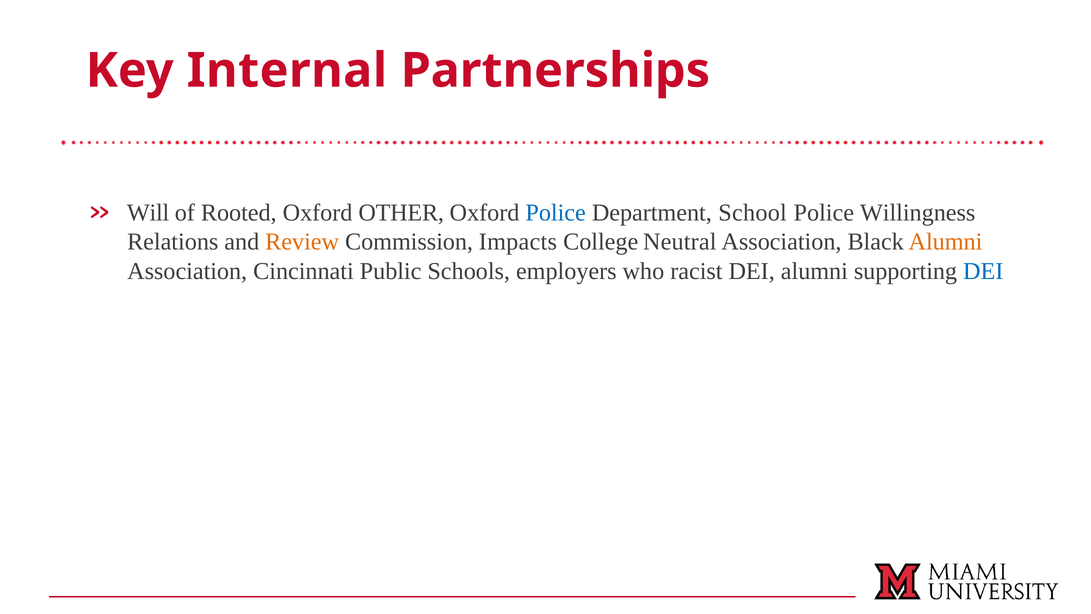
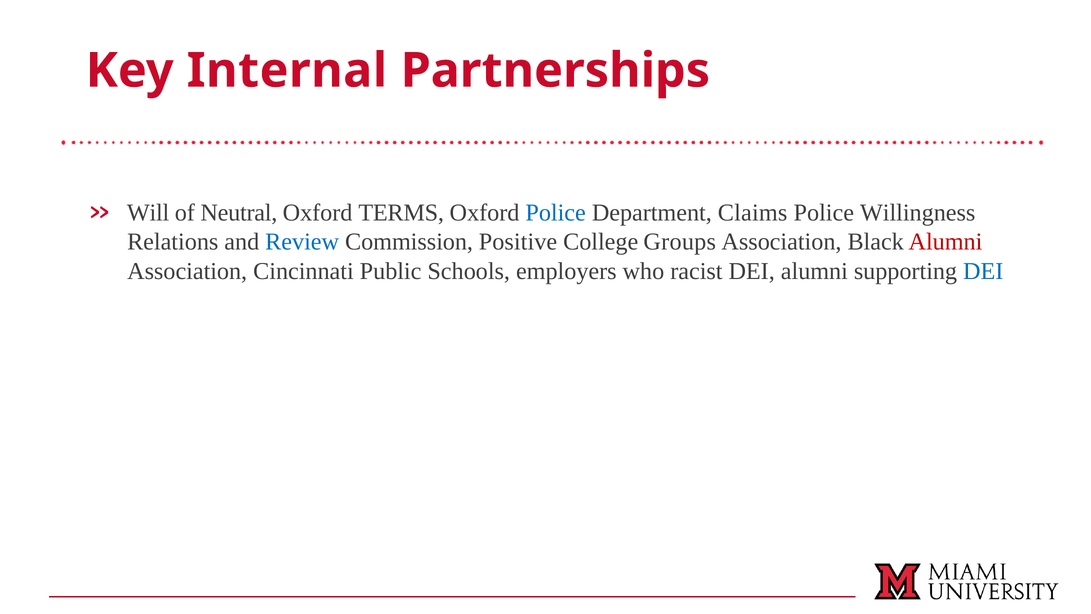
Rooted: Rooted -> Neutral (239, 213)
OTHER: OTHER -> TERMS (401, 213)
School: School -> Claims (753, 213)
Review colour: orange -> blue (302, 242)
Impacts: Impacts -> Positive (518, 242)
Neutral: Neutral -> Groups (680, 242)
Alumni colour: orange -> red (945, 242)
